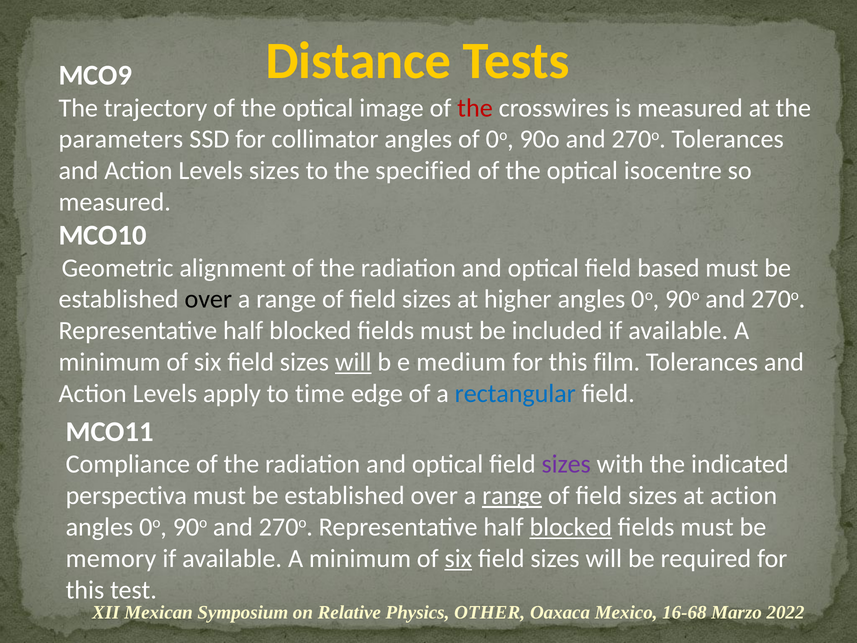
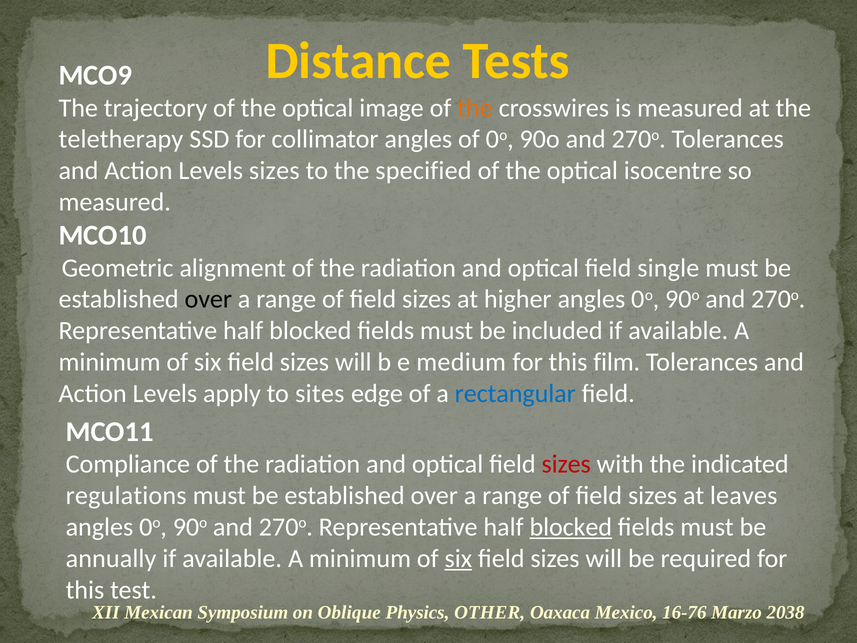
the colour: red -> orange (475, 108)
parameters: parameters -> teletherapy (121, 139)
based: based -> single (668, 268)
will underline: present -> none (353, 362)
time: time -> sites (320, 393)
sizes colour: purple -> red (566, 464)
perspectiva: perspectiva -> regulations (126, 496)
range underline: present -> none (512, 496)
at action: action -> leaves (744, 496)
memory: memory -> annually (111, 558)
Relative: Relative -> Oblique (349, 612)
16-68: 16-68 -> 16-76 (684, 612)
2022: 2022 -> 2038 (786, 612)
